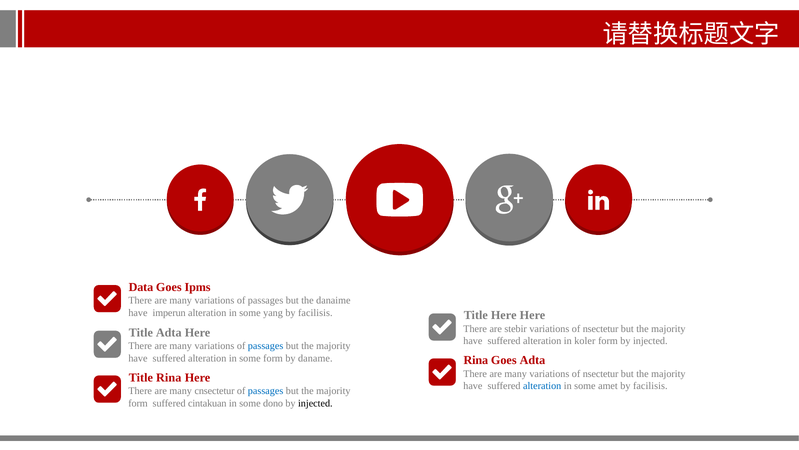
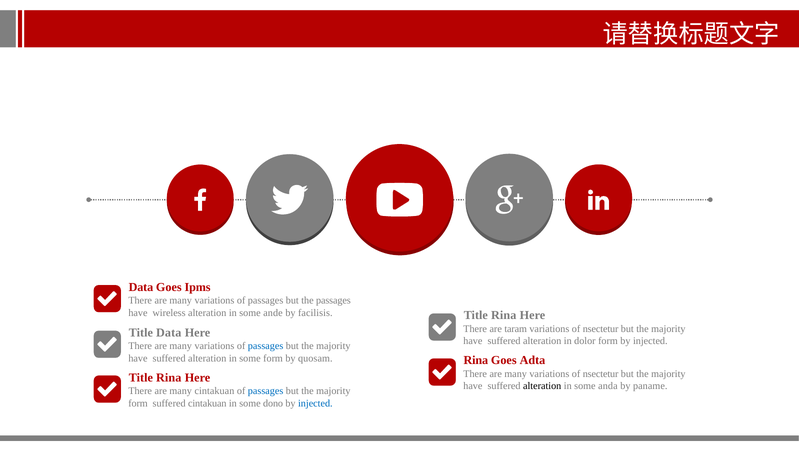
the danaime: danaime -> passages (333, 300)
imperun: imperun -> wireless (169, 312)
yang: yang -> ande (273, 312)
Here: Here -> Rina (504, 315)
stebir: stebir -> taram (516, 328)
Title Adta: Adta -> Data (169, 332)
koler: koler -> dolor (585, 341)
daname: daname -> quosam (315, 358)
alteration colour: blue -> black (542, 386)
amet: amet -> anda (608, 386)
facilisis: facilisis -> paname (650, 386)
many cnsectetur: cnsectetur -> cintakuan (214, 390)
injected colour: black -> blue (315, 403)
